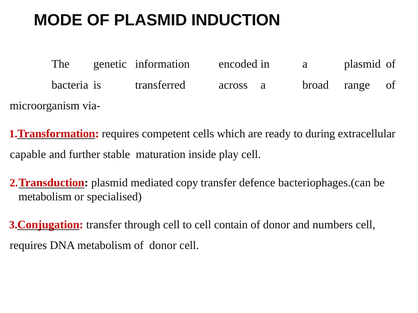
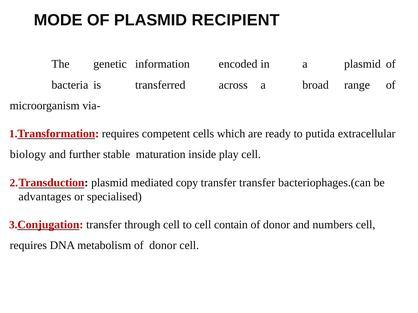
INDUCTION: INDUCTION -> RECIPIENT (236, 20)
during: during -> putida (320, 134)
capable: capable -> biology (28, 155)
transfer defence: defence -> transfer (257, 183)
metabolism: metabolism -> advantages (45, 197)
